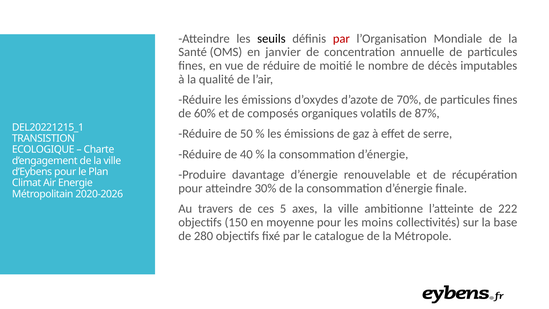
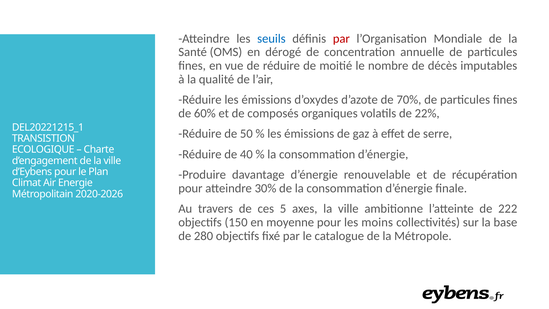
seuils colour: black -> blue (271, 39)
janvier: janvier -> dérogé (283, 52)
87%: 87% -> 22% (427, 113)
